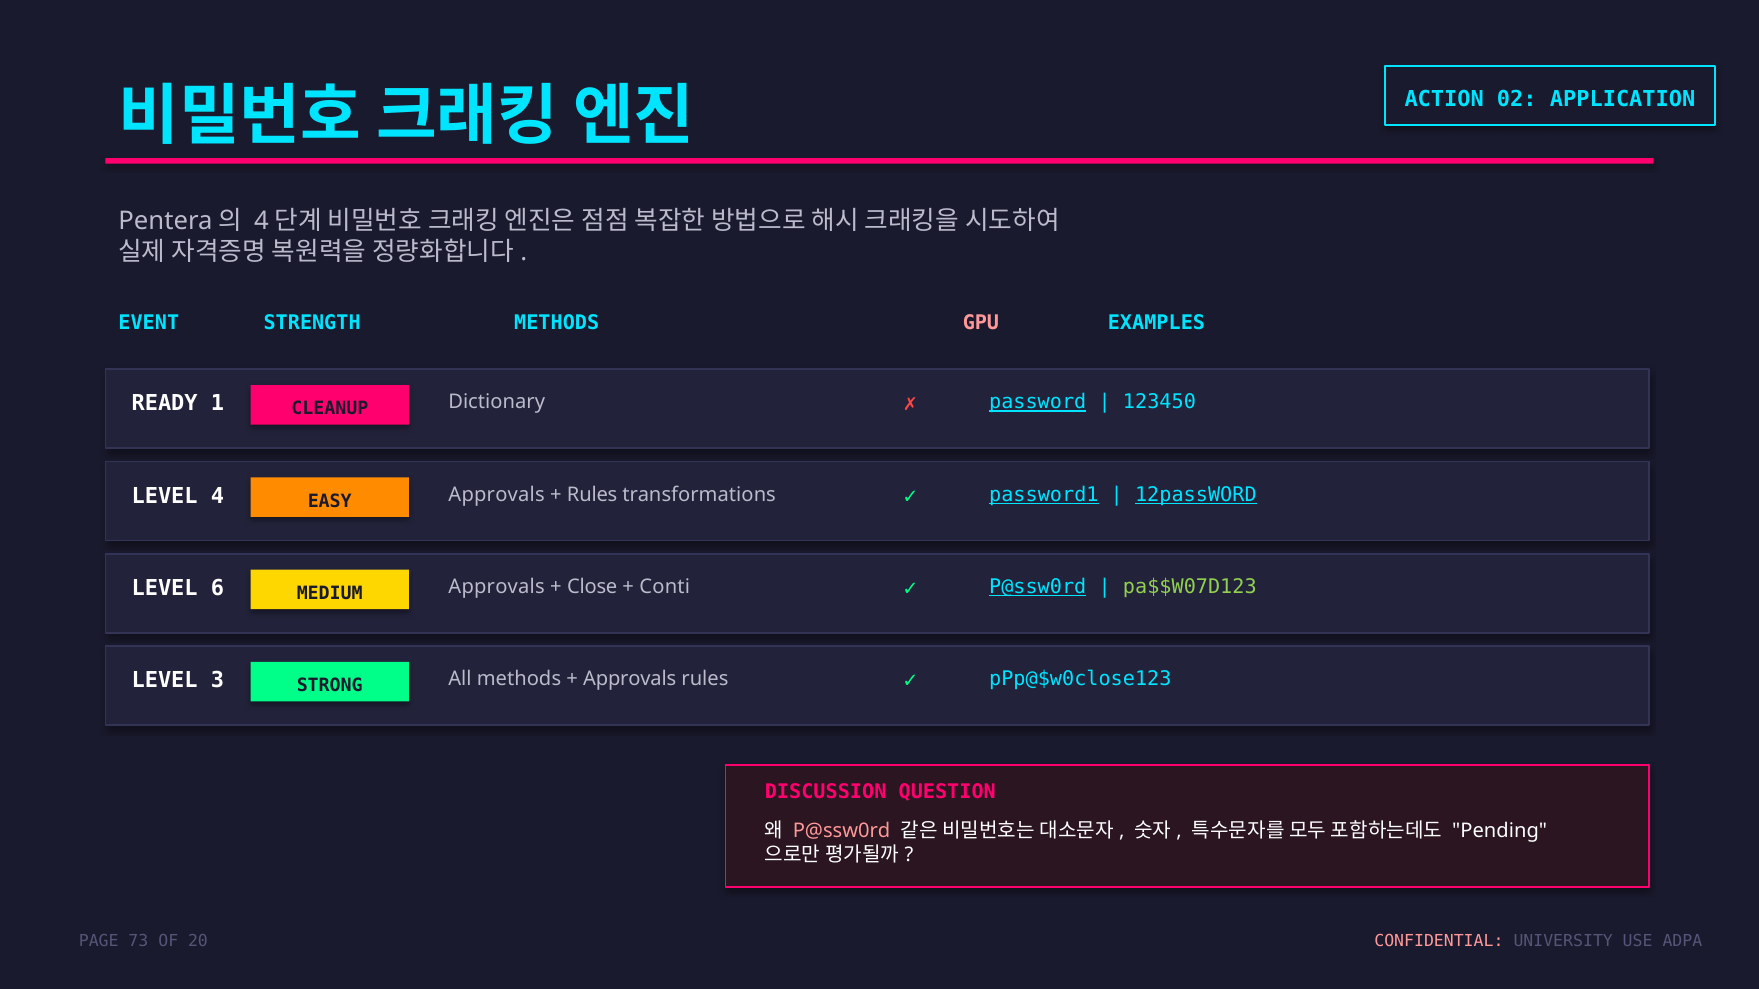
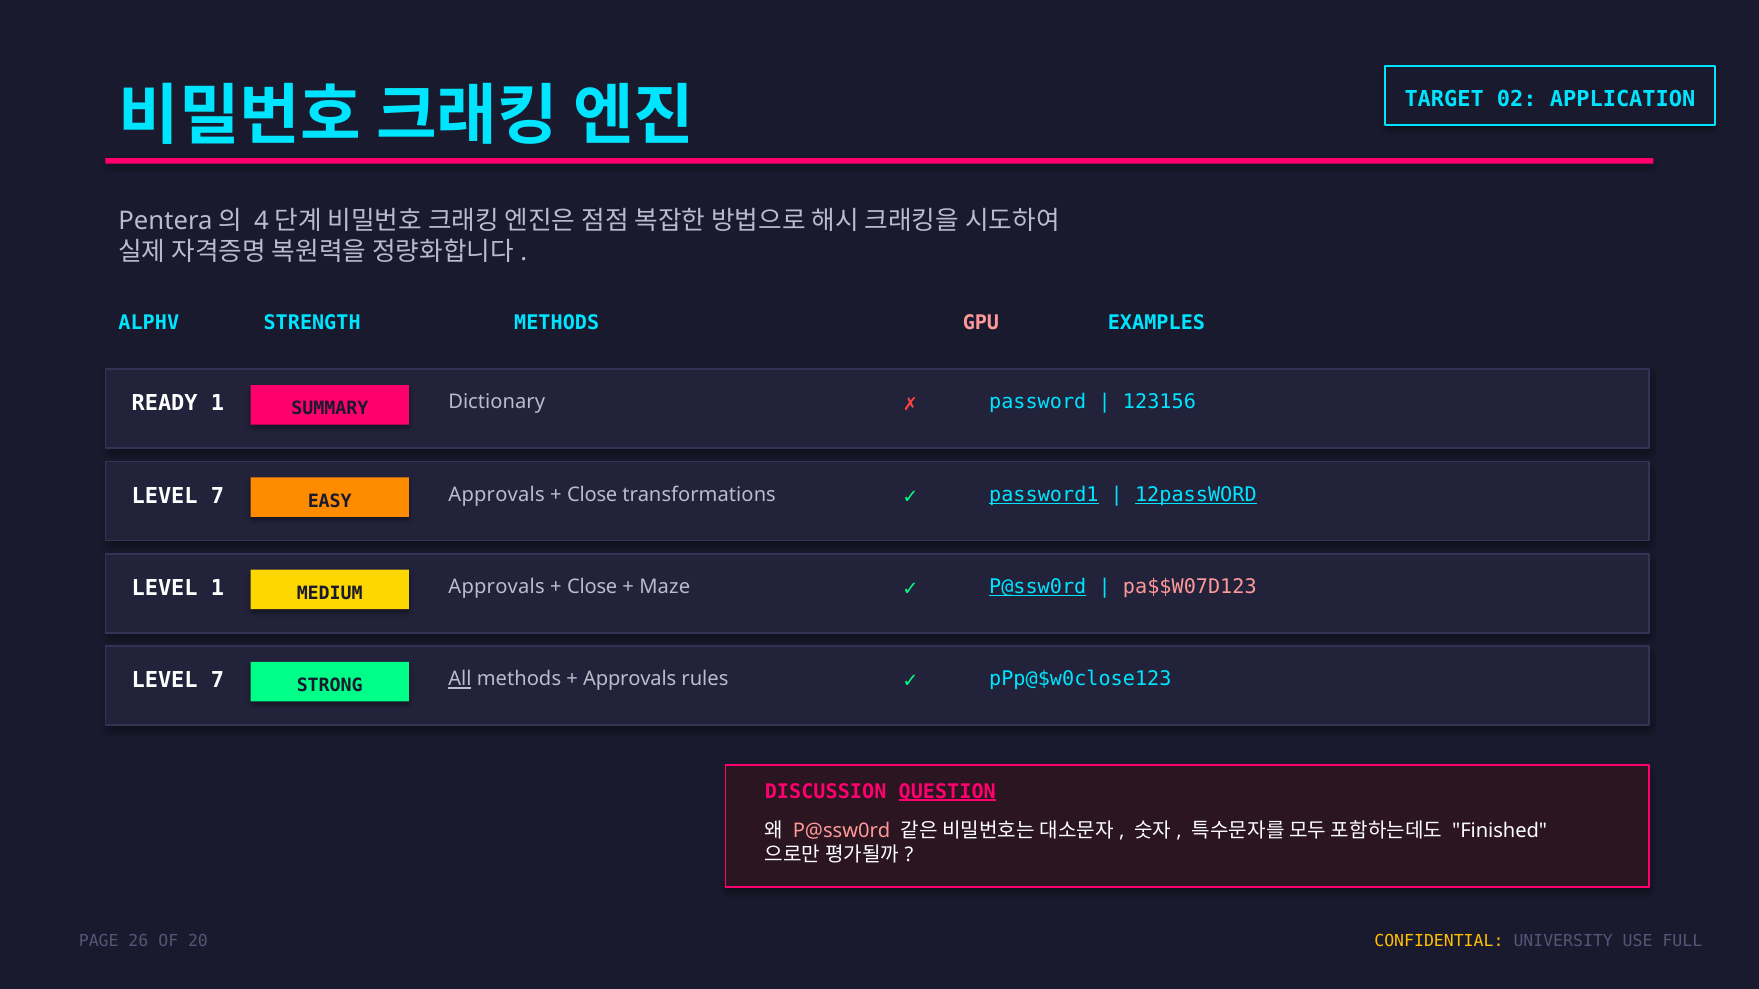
ACTION: ACTION -> TARGET (1444, 100)
EVENT: EVENT -> ALPHV (149, 323)
CLEANUP: CLEANUP -> SUMMARY (330, 409)
password underline: present -> none (1038, 403)
123450: 123450 -> 123156 (1159, 403)
4: 4 -> 7 (218, 496)
Rules: Rules -> Close (592, 495)
LEVEL 6: 6 -> 1 (218, 588)
Conti: Conti -> Maze (665, 587)
pa$$W07D123 colour: light green -> pink (1190, 587)
3: 3 -> 7 (218, 681)
All underline: none -> present (460, 680)
QUESTION underline: none -> present (947, 792)
Pending: Pending -> Finished (1500, 831)
73: 73 -> 26 (138, 941)
CONFIDENTIAL colour: pink -> yellow (1439, 941)
ADPA: ADPA -> FULL (1682, 941)
